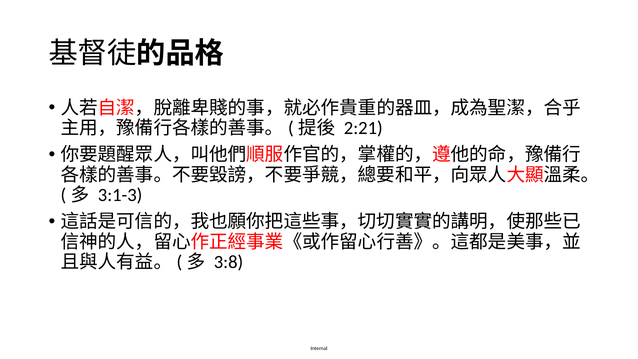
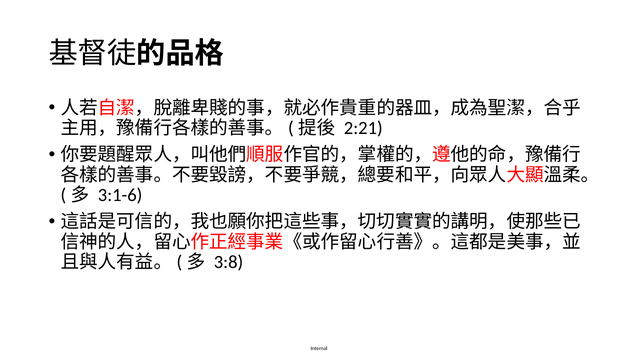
3:1-3: 3:1-3 -> 3:1-6 (120, 195)
